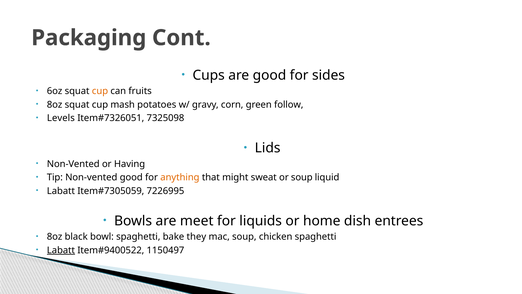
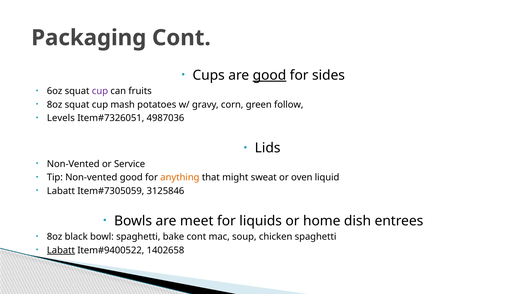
good underline: none -> present (269, 75)
cup colour: orange -> purple (100, 91)
7325098: 7325098 -> 4987036 (165, 118)
Having: Having -> Service (130, 164)
or soup: soup -> oven (302, 177)
7226995: 7226995 -> 3125846 (165, 191)
bake they: they -> cont (196, 236)
1150497: 1150497 -> 1402658 (165, 250)
